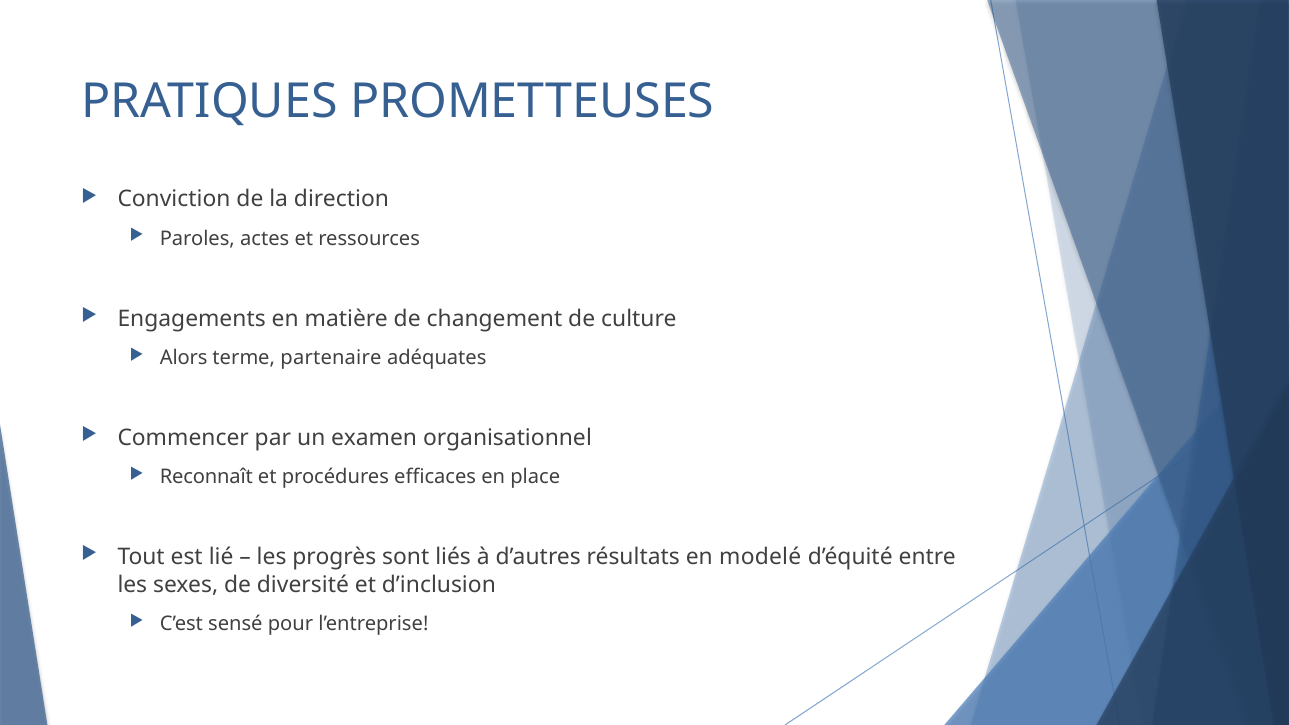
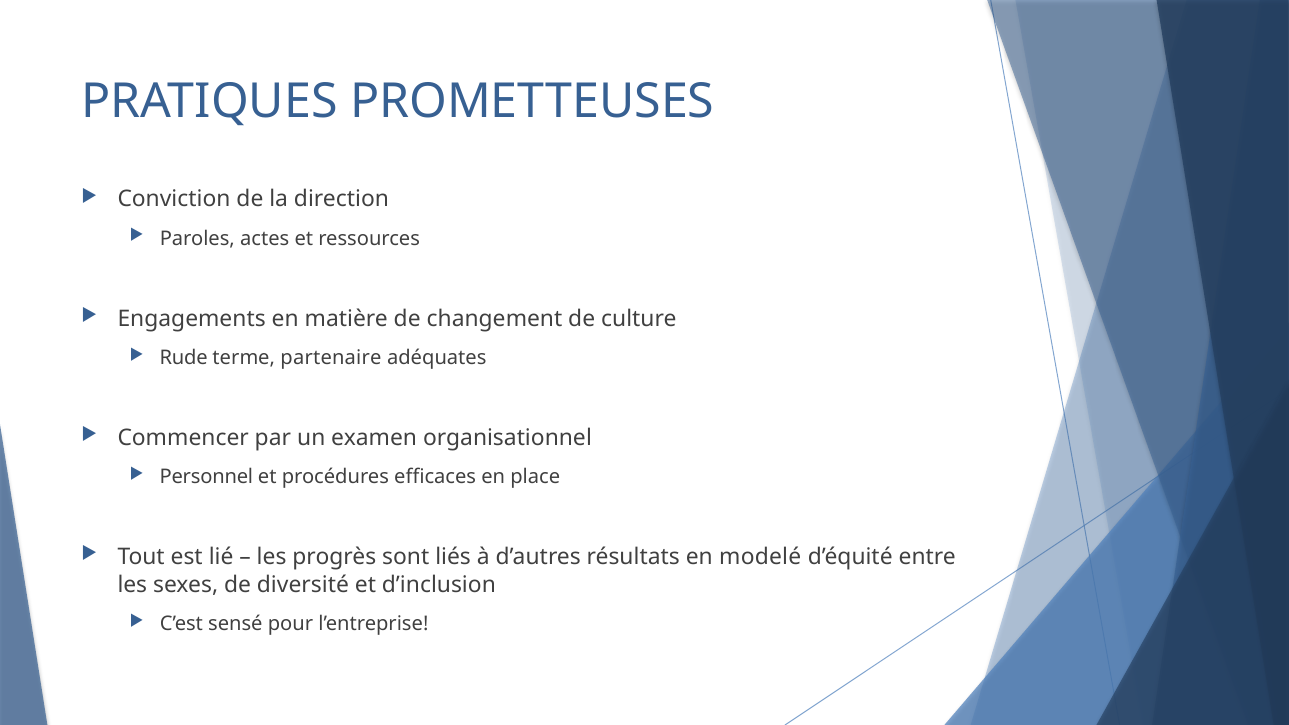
Alors: Alors -> Rude (184, 358)
Reconnaît: Reconnaît -> Personnel (206, 477)
